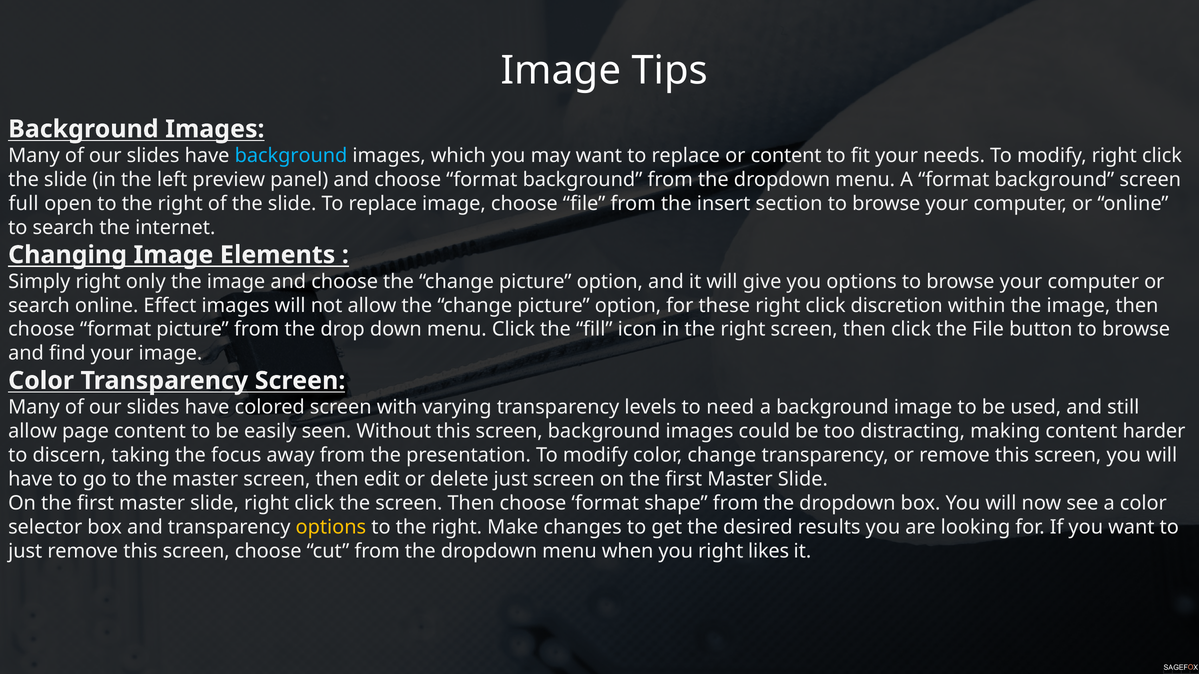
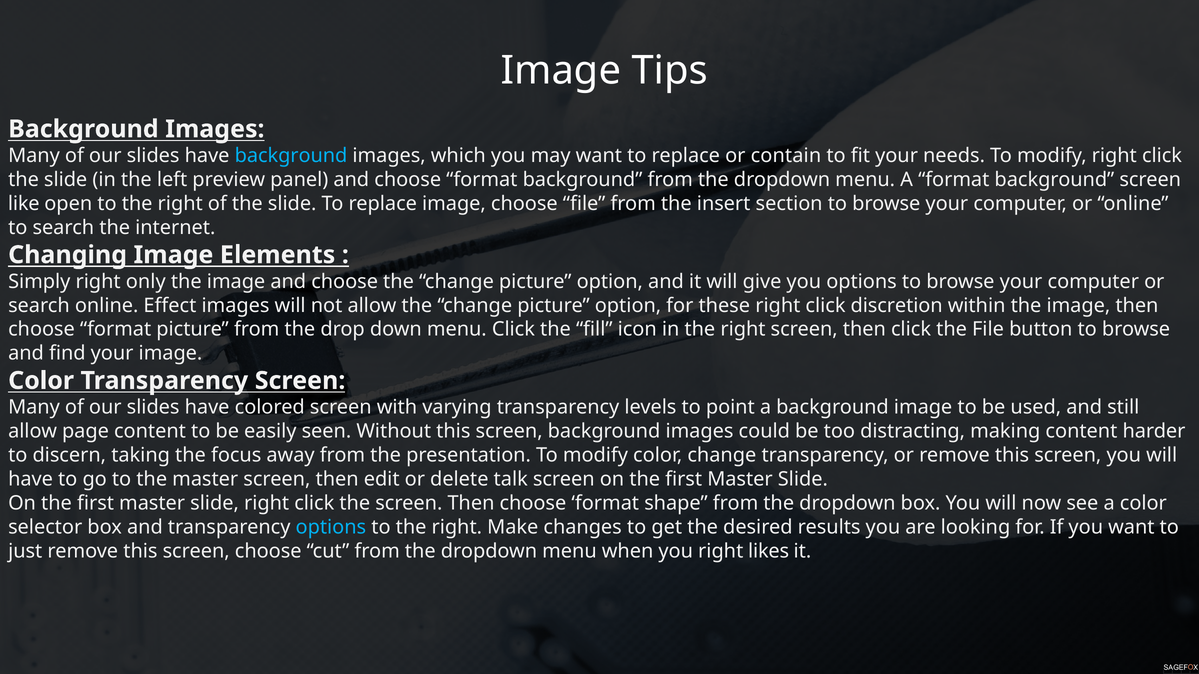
or content: content -> contain (786, 156)
full: full -> like (24, 204)
need: need -> point (730, 408)
delete just: just -> talk (511, 479)
options colour: yellow -> light blue (331, 527)
